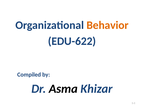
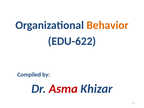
Asma colour: black -> red (63, 89)
